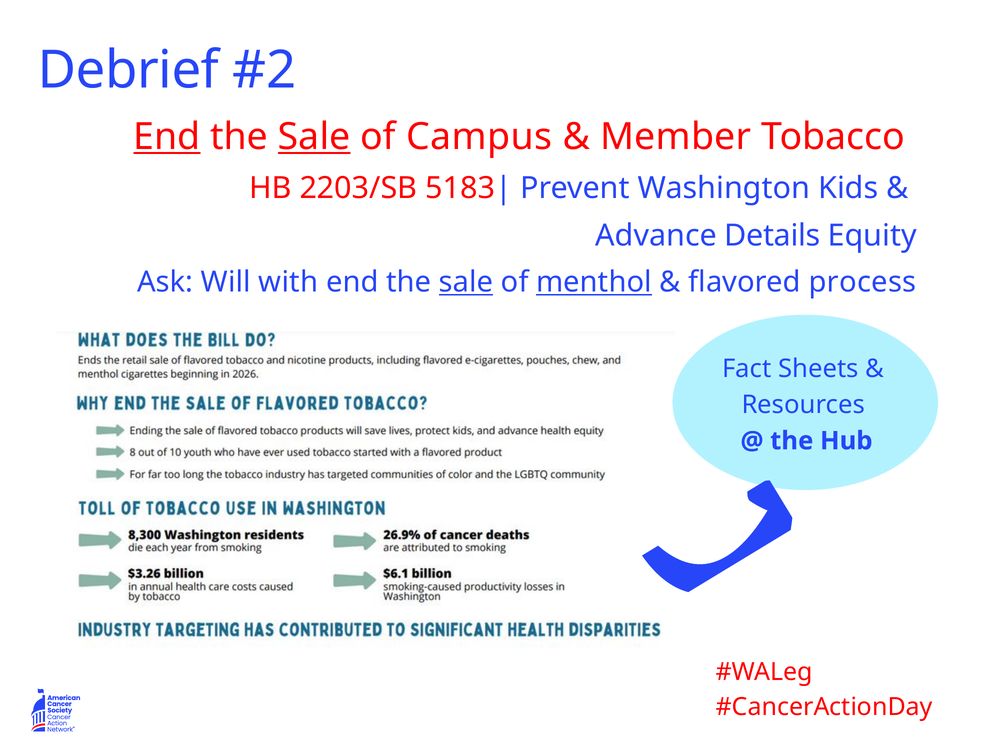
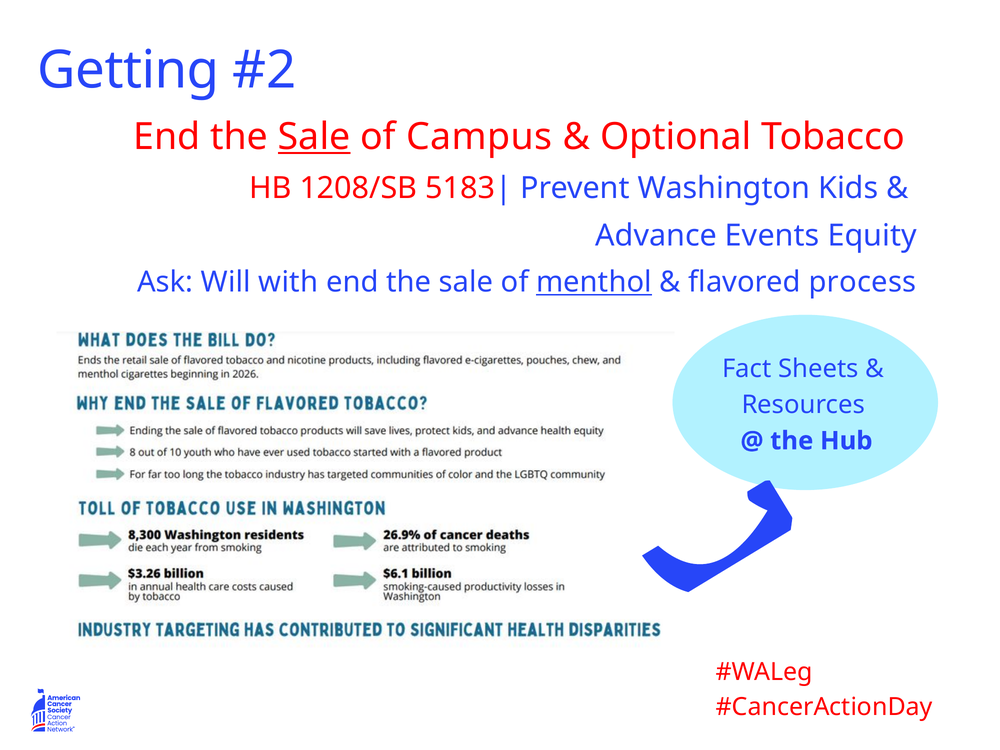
Debrief: Debrief -> Getting (128, 70)
End underline: present -> none (167, 137)
Member: Member -> Optional (676, 137)
2203/SB: 2203/SB -> 1208/SB (358, 188)
Details: Details -> Events (772, 236)
sale underline: present -> none (466, 282)
